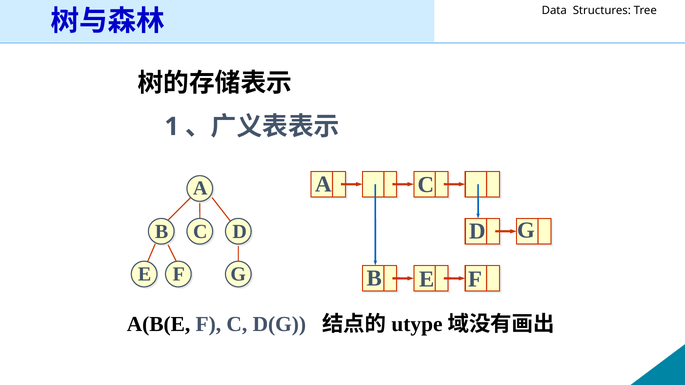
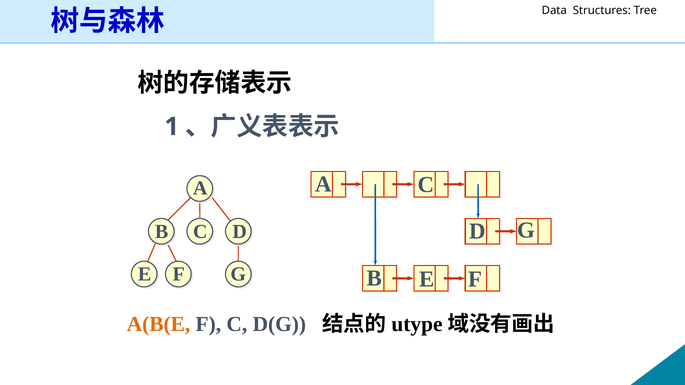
A(B(E colour: black -> orange (159, 324)
